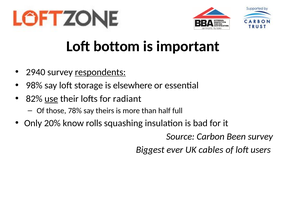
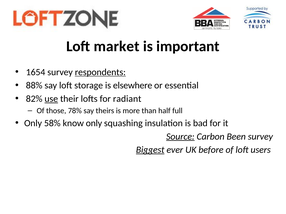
bottom: bottom -> market (117, 46)
2940: 2940 -> 1654 (36, 72)
98%: 98% -> 88% (34, 86)
20%: 20% -> 58% (52, 123)
know rolls: rolls -> only (94, 123)
Source underline: none -> present (180, 137)
Biggest underline: none -> present (150, 150)
cables: cables -> before (211, 150)
